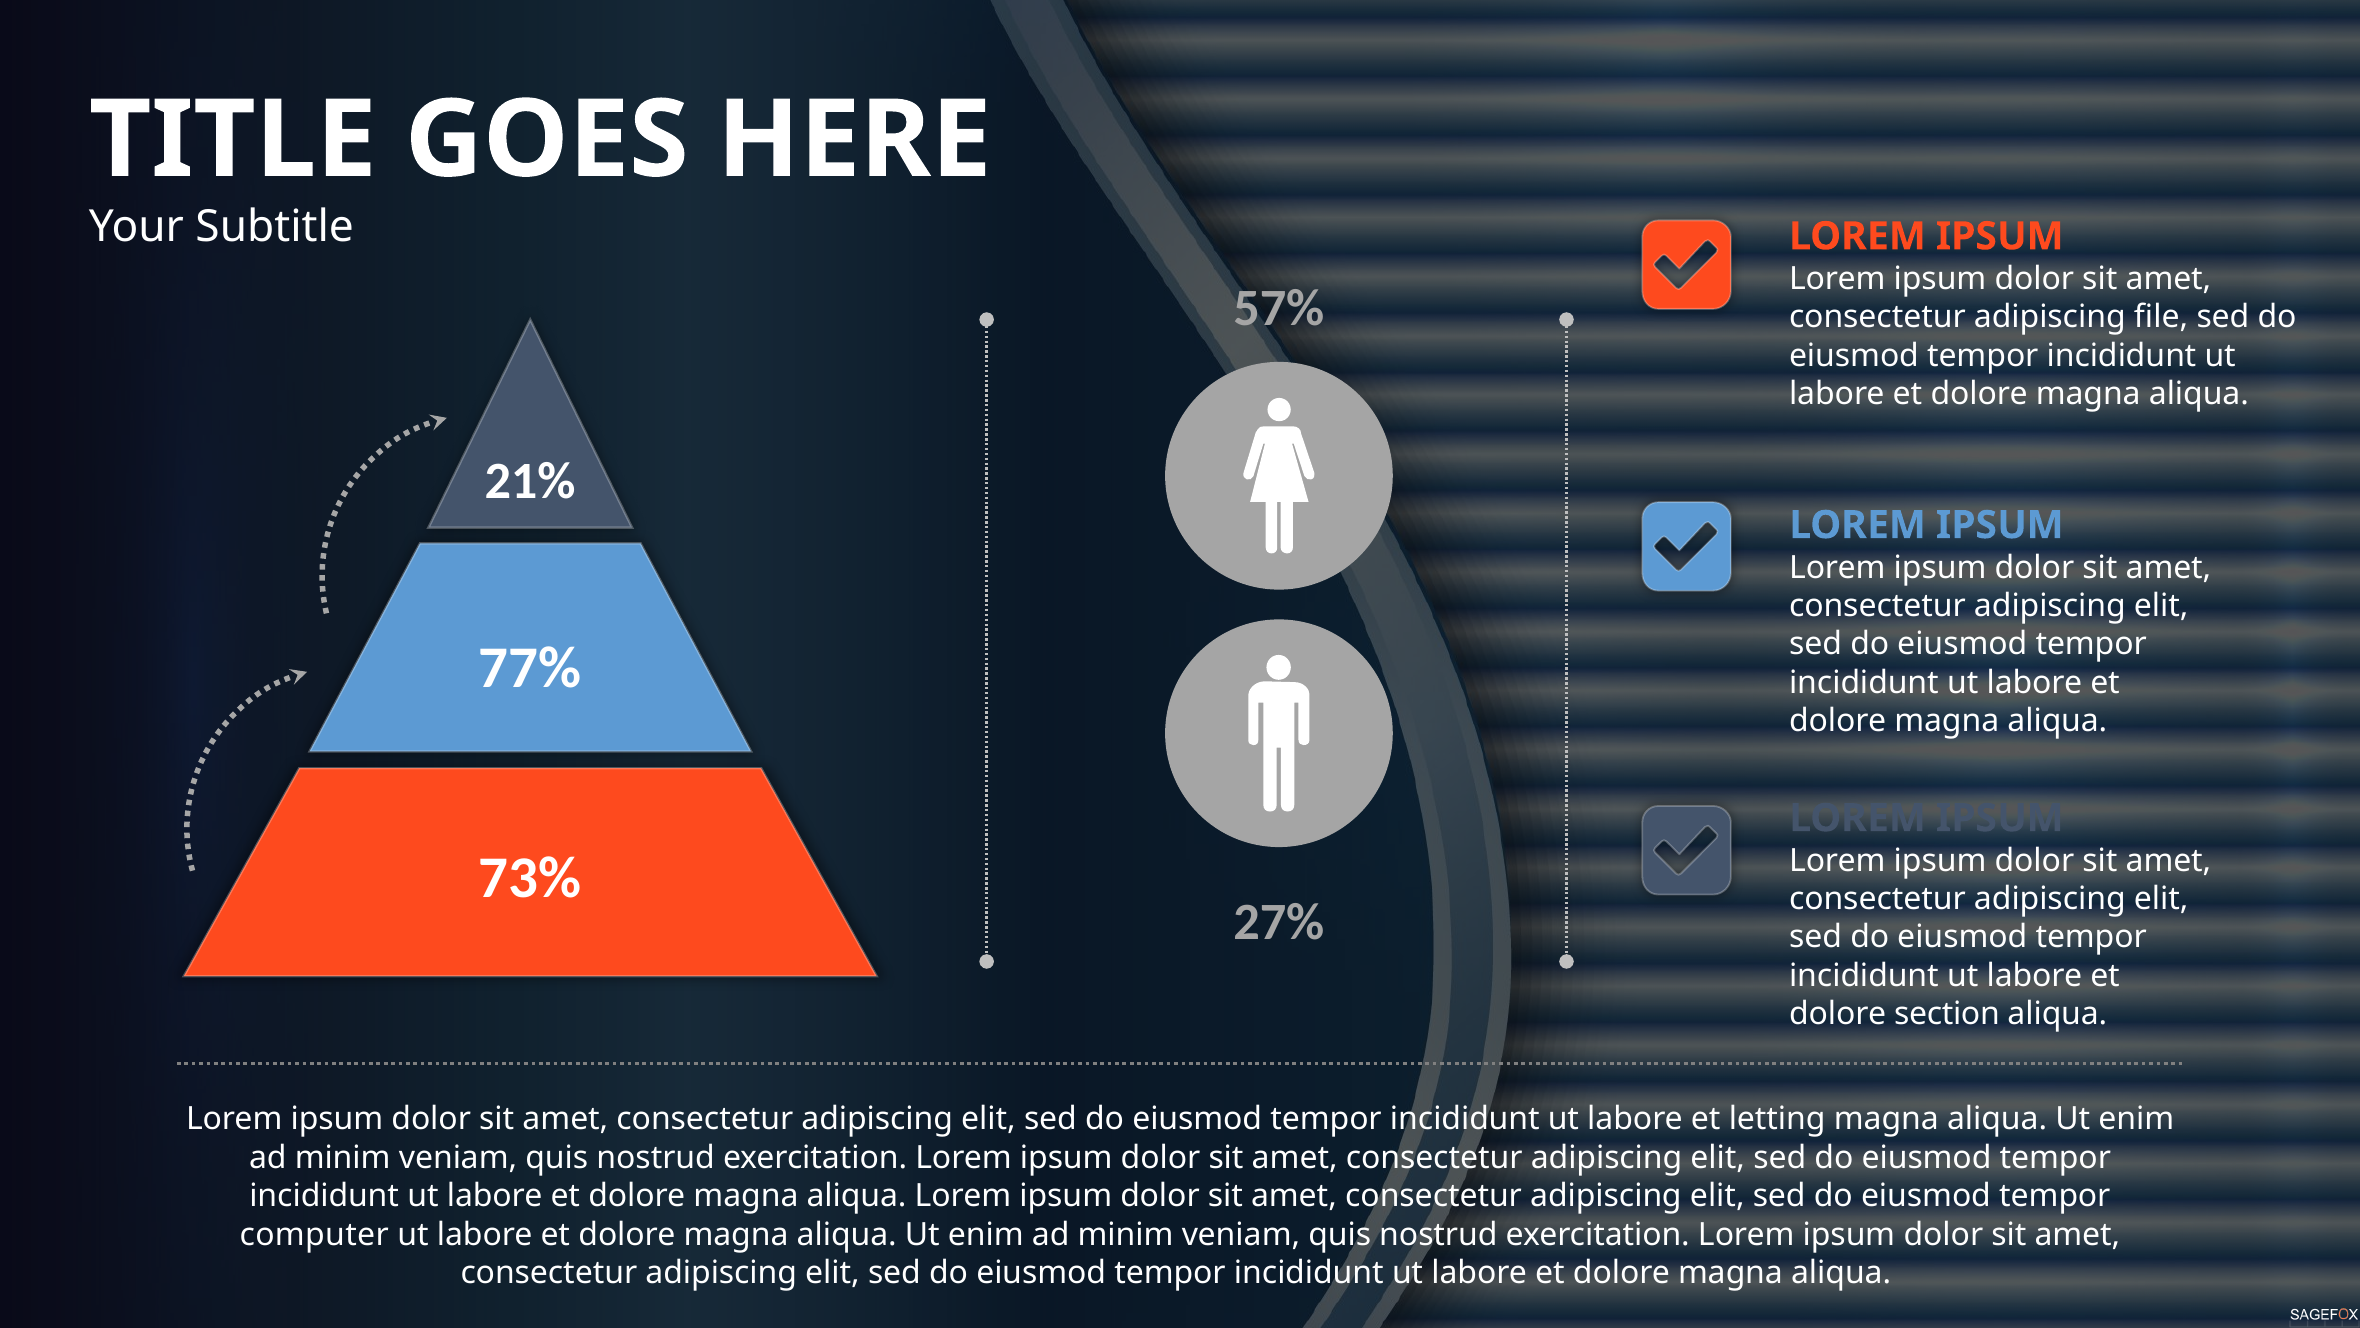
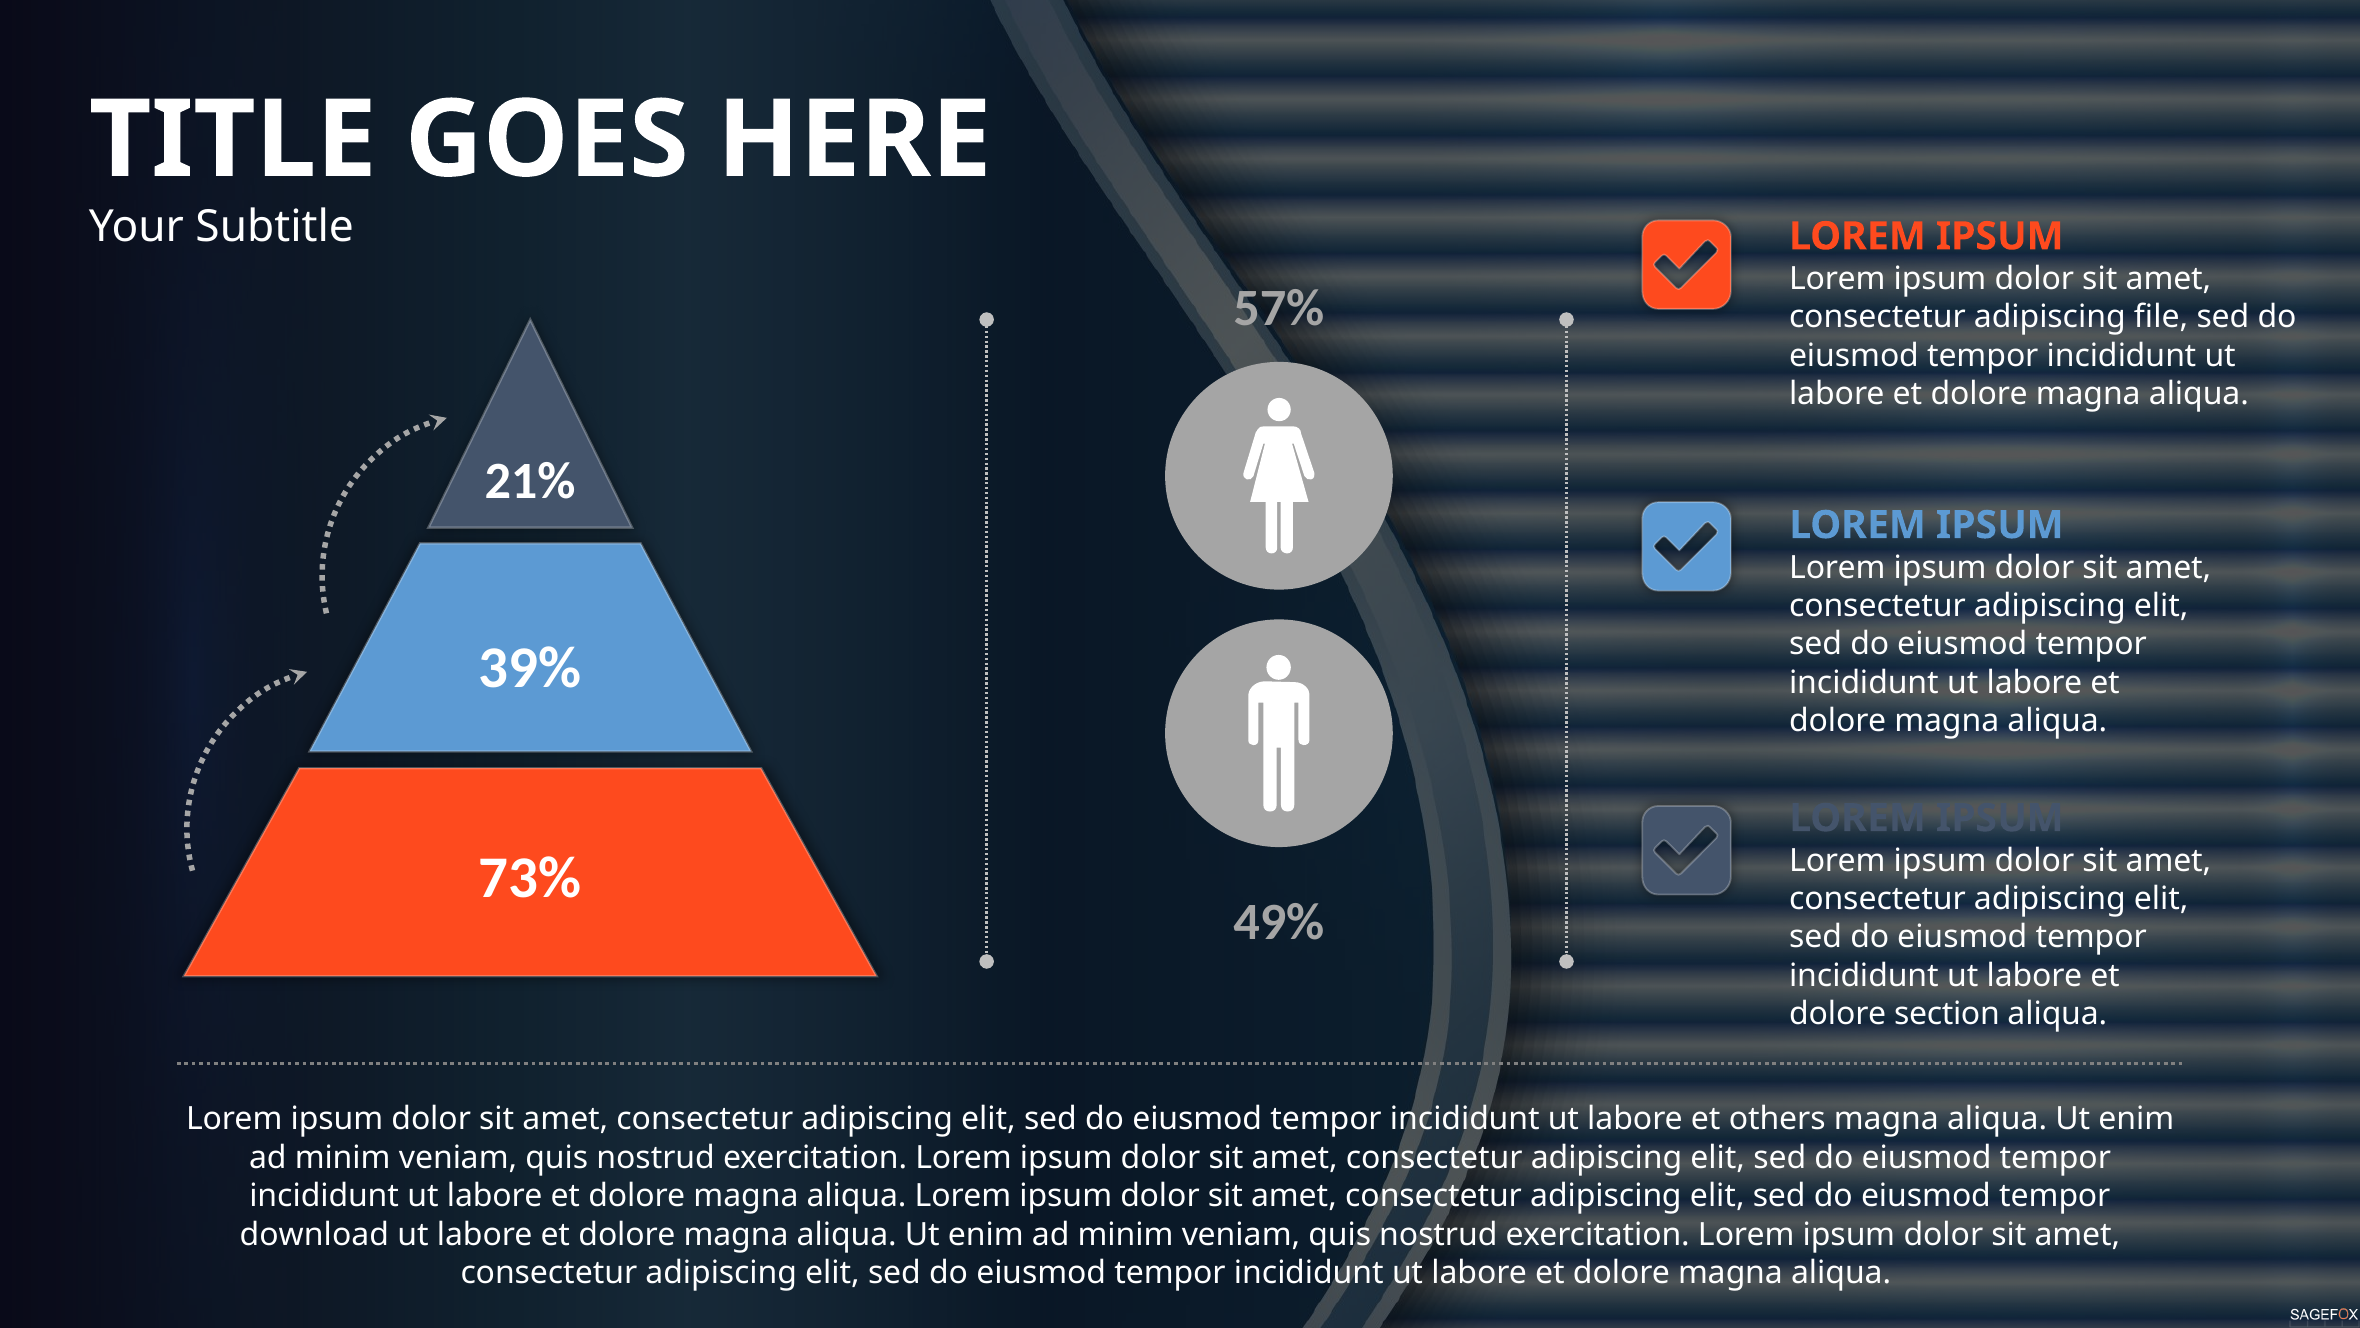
77%: 77% -> 39% (530, 668)
27%: 27% -> 49% (1279, 922)
letting: letting -> others (1777, 1119)
computer: computer -> download (314, 1234)
